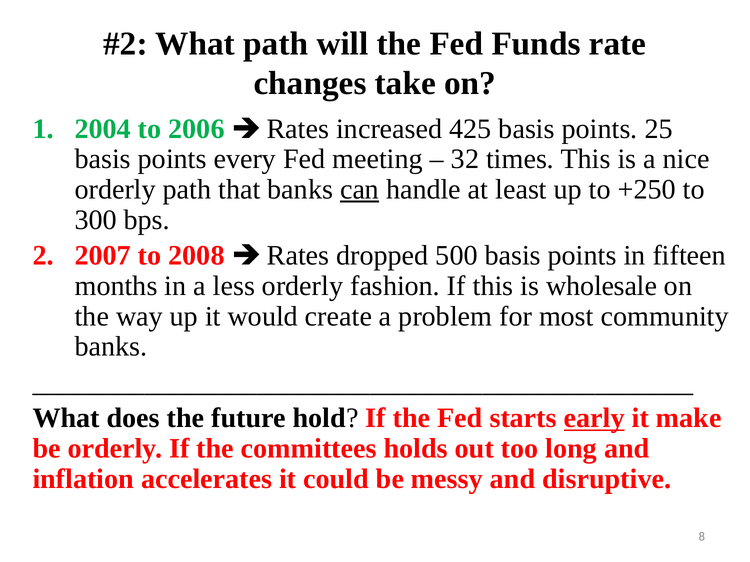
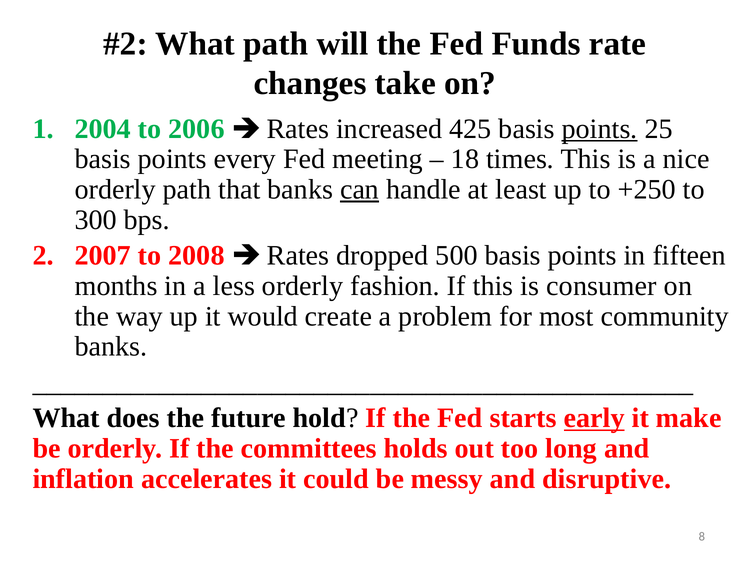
points underline: none -> present (600, 129)
32: 32 -> 18 (465, 159)
wholesale: wholesale -> consumer (601, 286)
